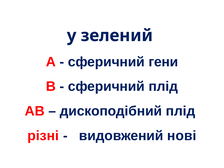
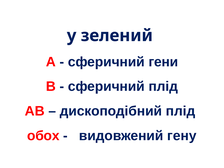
різні: різні -> обох (43, 136)
нові: нові -> гену (182, 136)
